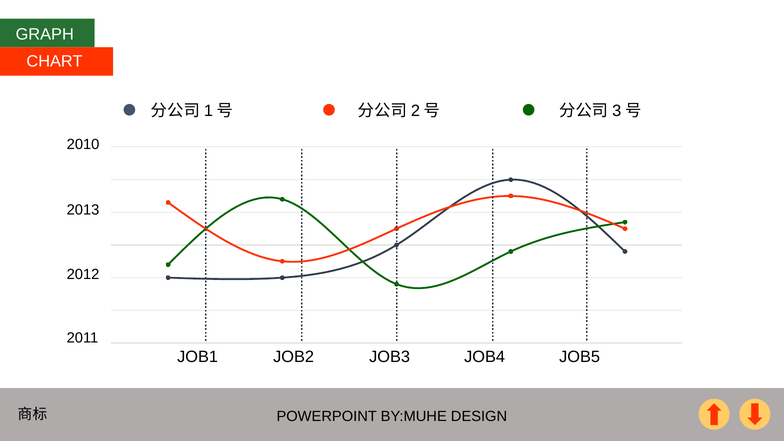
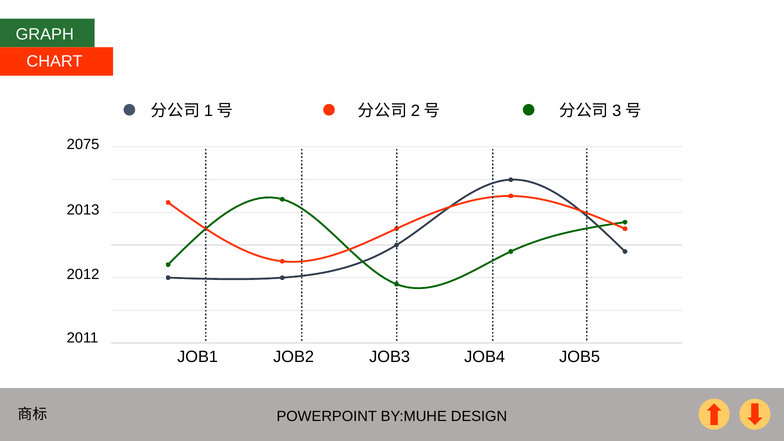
2010: 2010 -> 2075 (83, 145)
